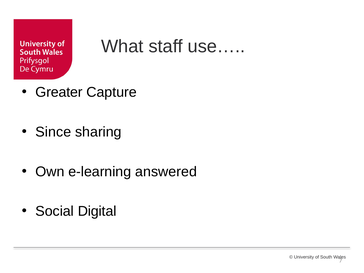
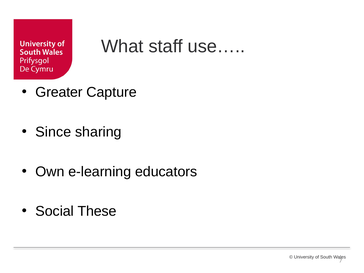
answered: answered -> educators (166, 172)
Digital: Digital -> These (97, 211)
